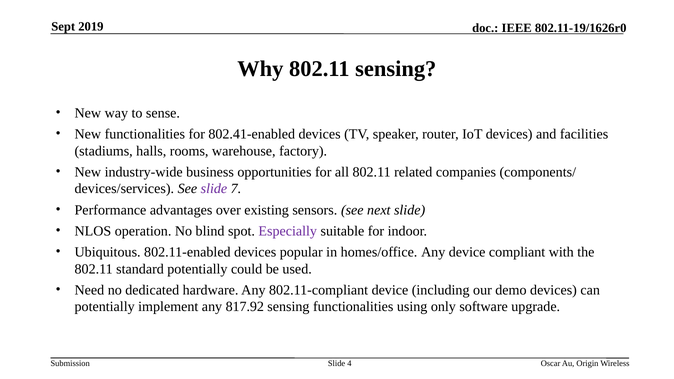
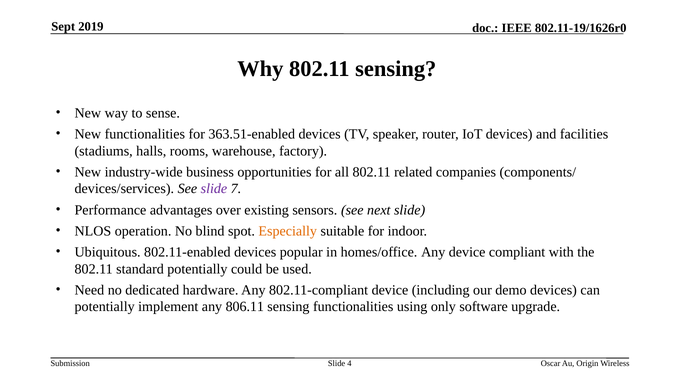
802.41-enabled: 802.41-enabled -> 363.51-enabled (252, 134)
Especially colour: purple -> orange (288, 231)
817.92: 817.92 -> 806.11 (245, 307)
